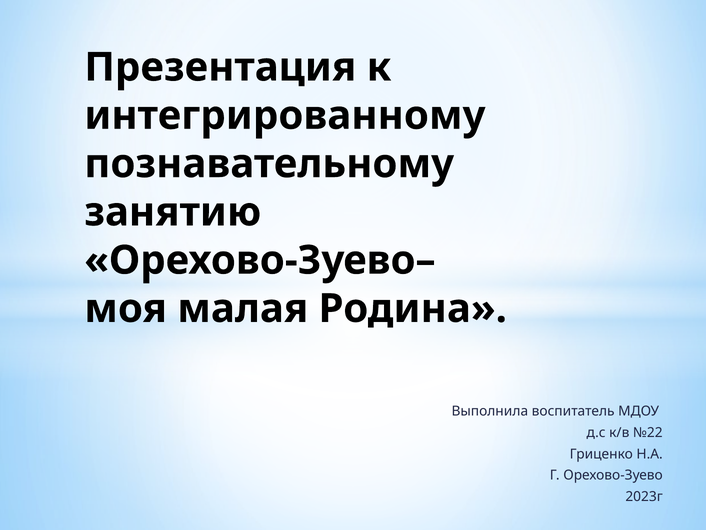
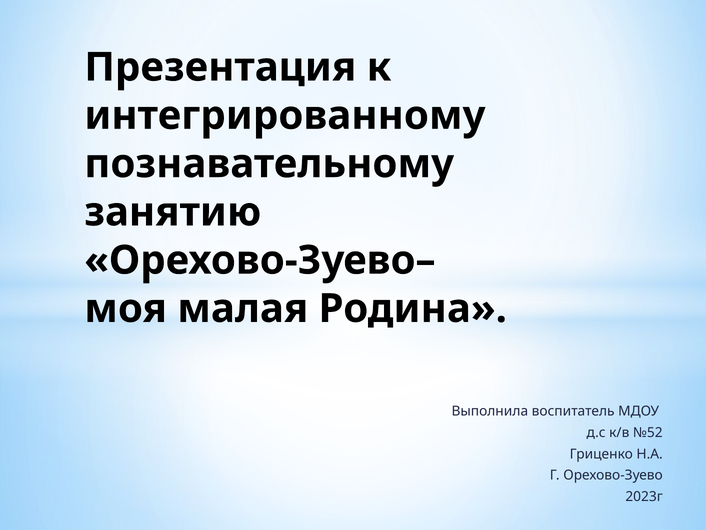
№22: №22 -> №52 (648, 432)
